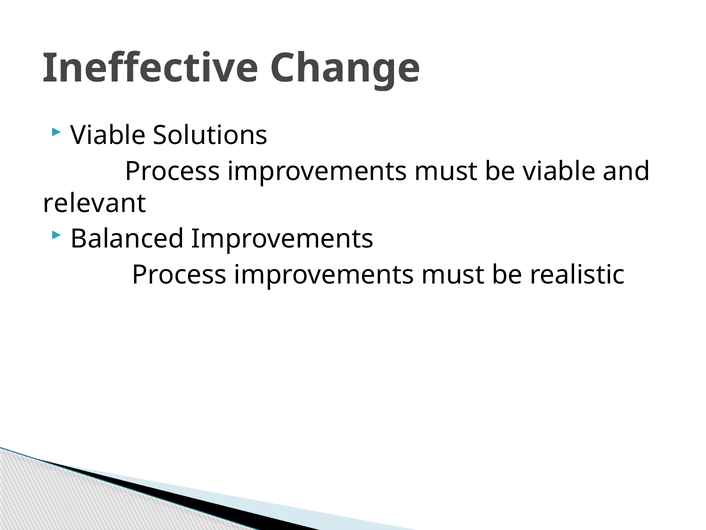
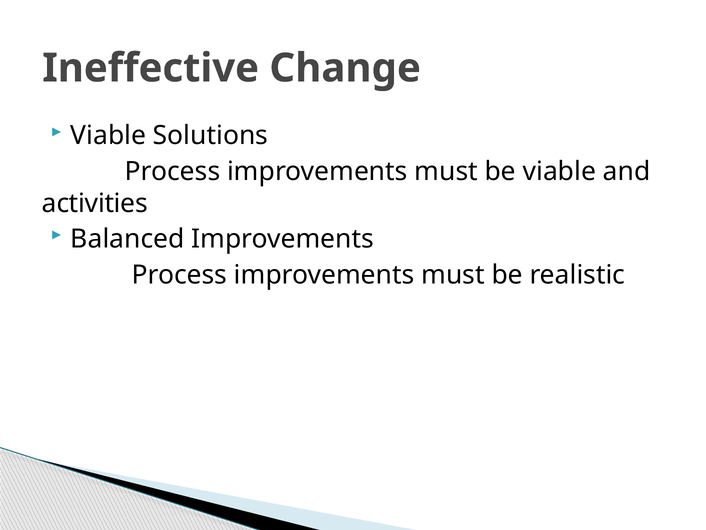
relevant: relevant -> activities (95, 203)
